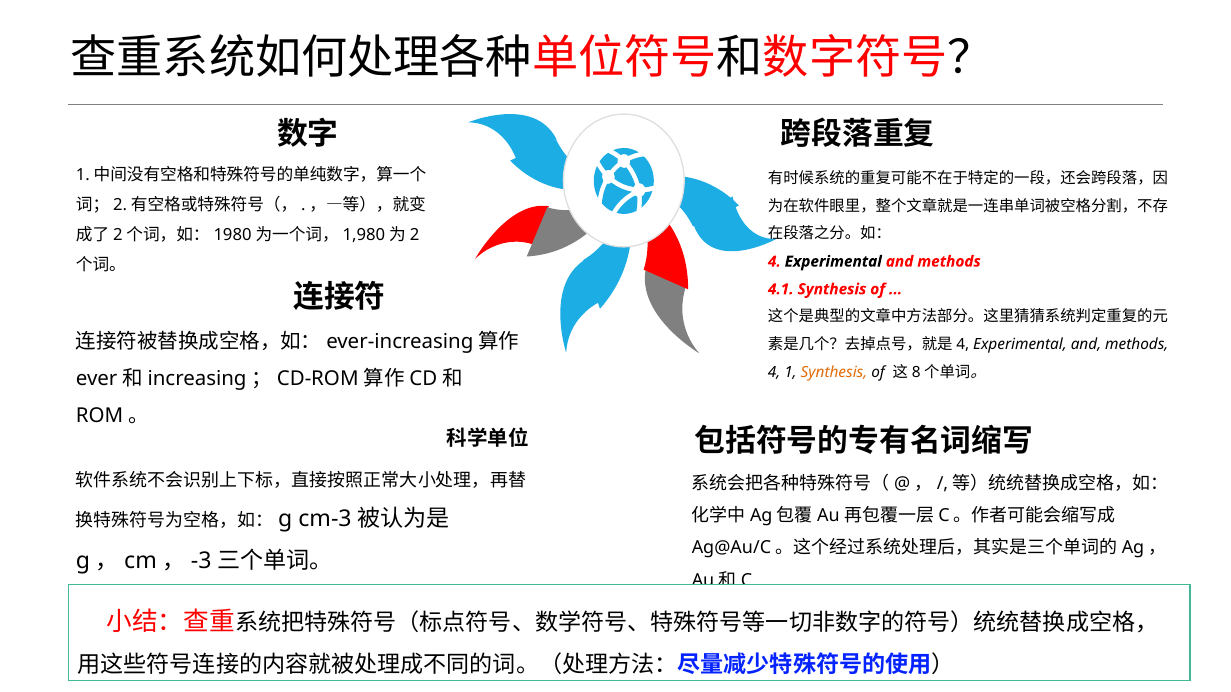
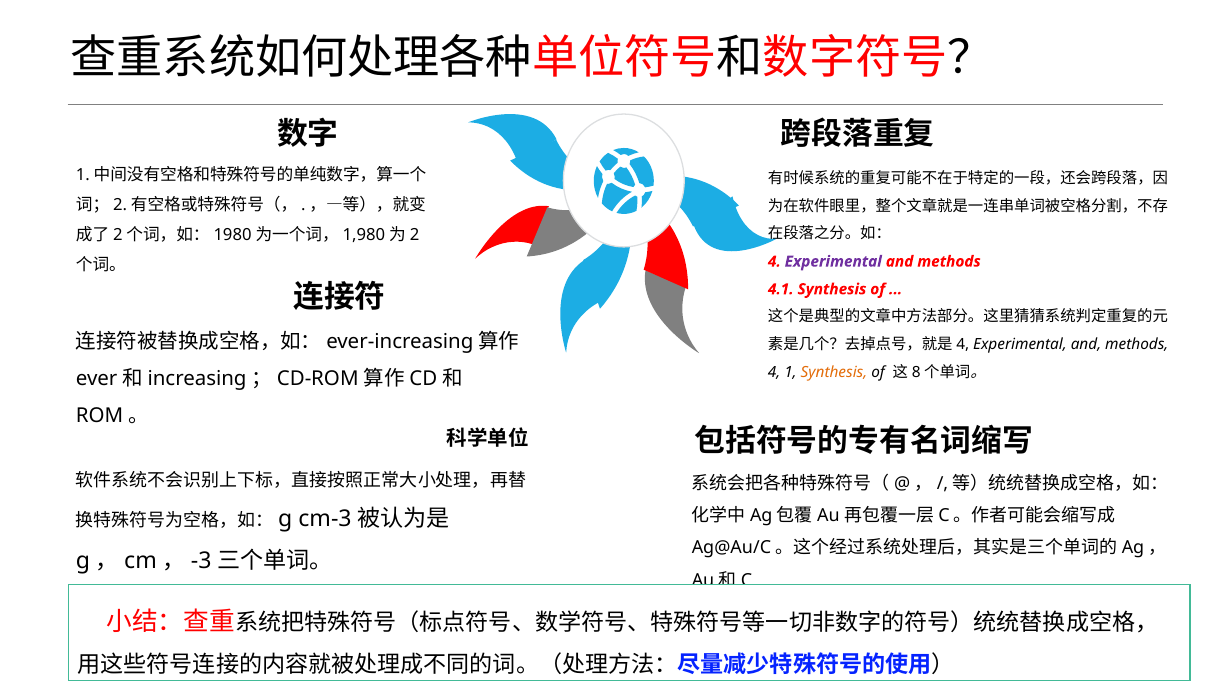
Experimental colour: black -> purple (833, 262)
